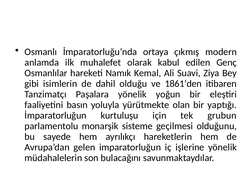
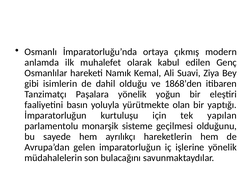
1861’den: 1861’den -> 1868’den (183, 84)
grubun: grubun -> yapılan (222, 115)
